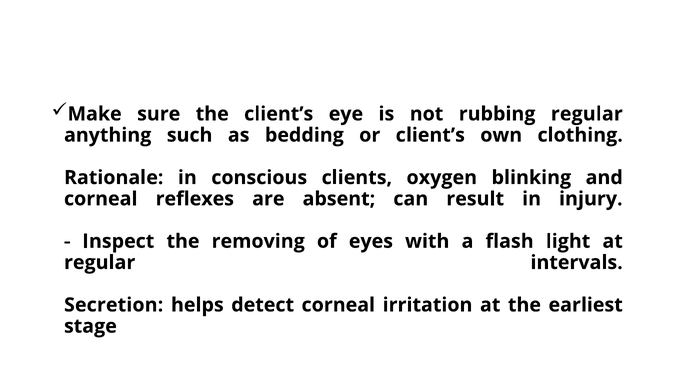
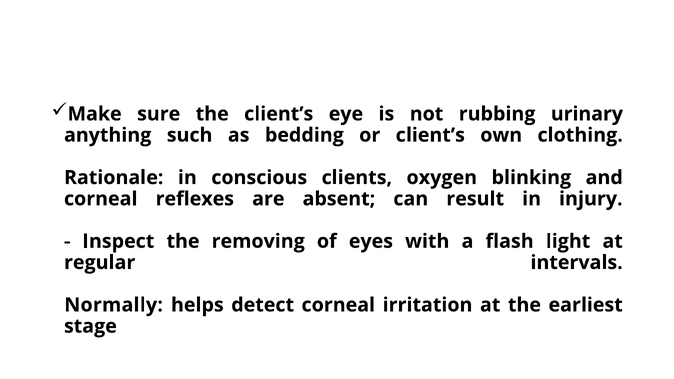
rubbing regular: regular -> urinary (587, 114)
Secretion: Secretion -> Normally (114, 305)
